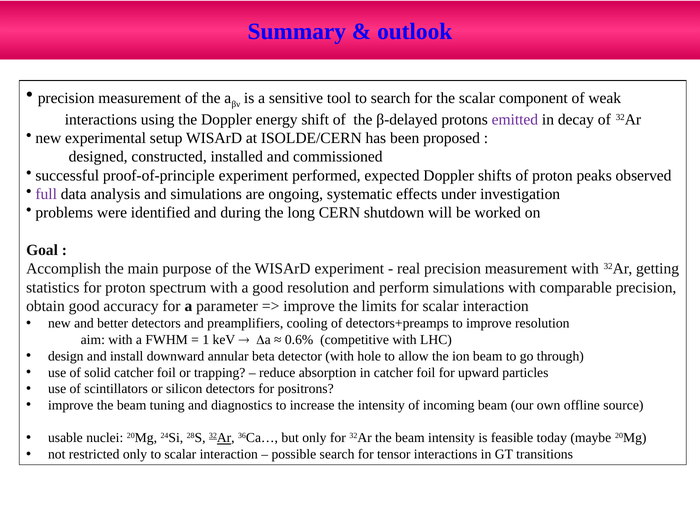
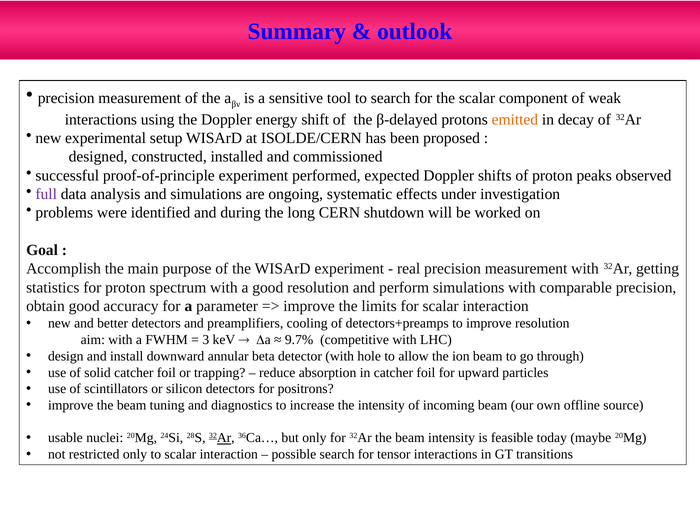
emitted colour: purple -> orange (515, 120)
1: 1 -> 3 (206, 340)
0.6%: 0.6% -> 9.7% (299, 340)
